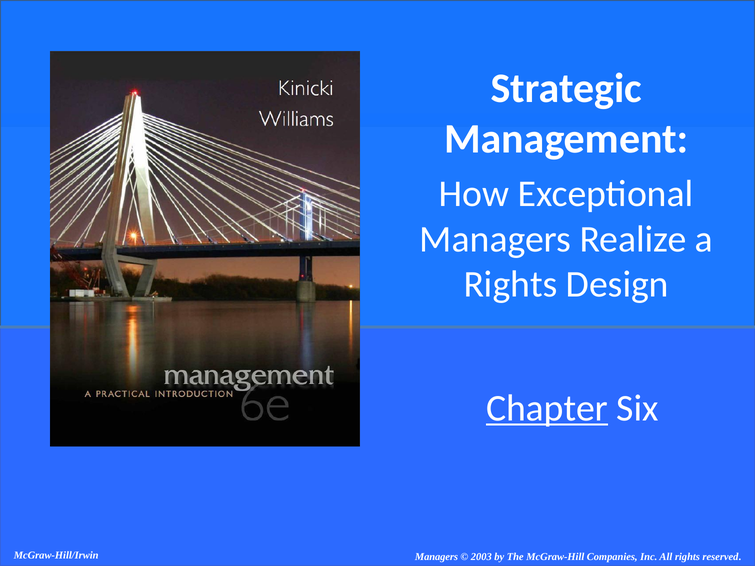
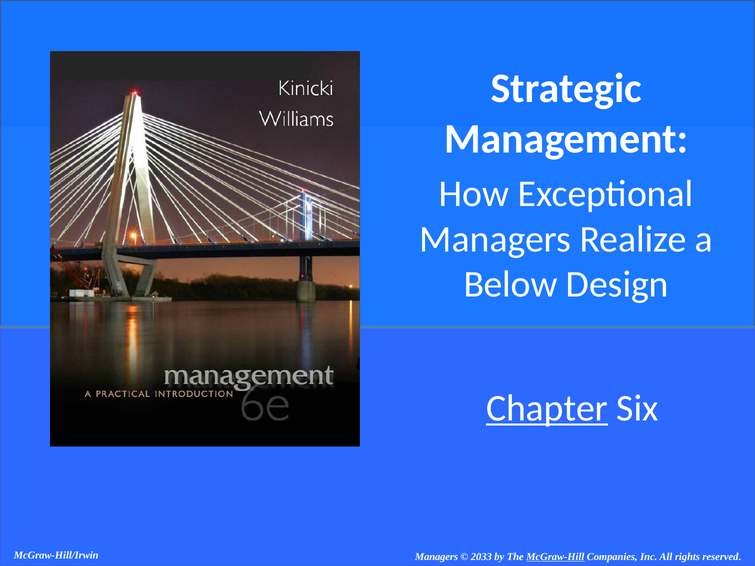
Rights: Rights -> Below (511, 284)
2003: 2003 -> 2033 (481, 557)
McGraw-Hill underline: none -> present (555, 557)
